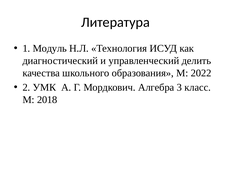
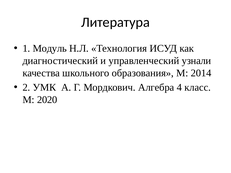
делить: делить -> узнали (196, 61)
2022: 2022 -> 2014 (201, 73)
3: 3 -> 4 (179, 87)
2018: 2018 -> 2020 (47, 100)
